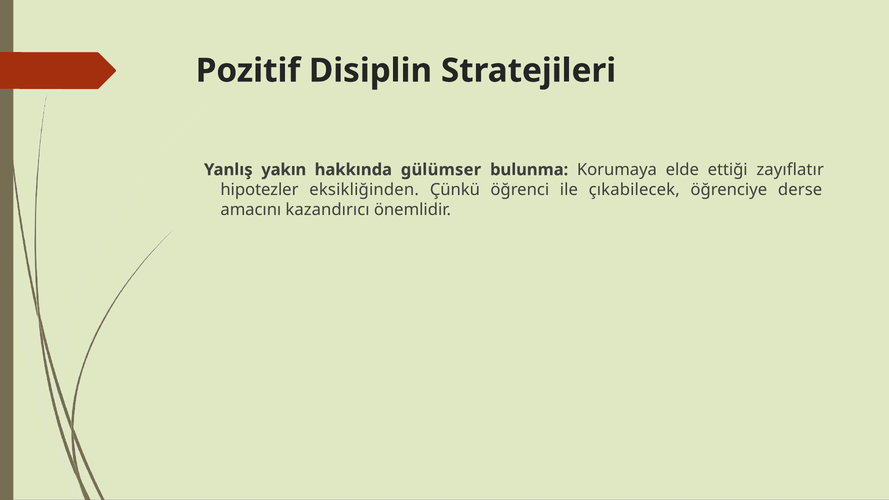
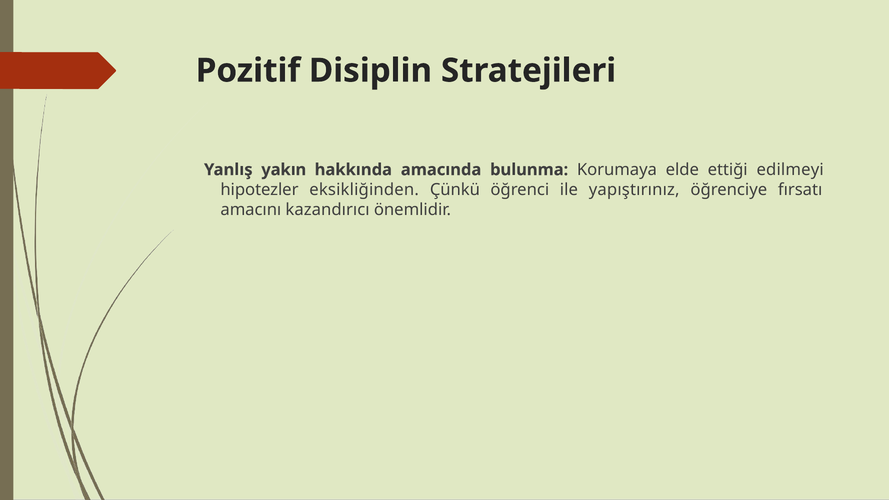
gülümser: gülümser -> amacında (441, 170)
zayıflatır: zayıflatır -> edilmeyi (790, 170)
çıkabilecek: çıkabilecek -> yapıştırınız (634, 190)
derse: derse -> fırsatı (800, 190)
